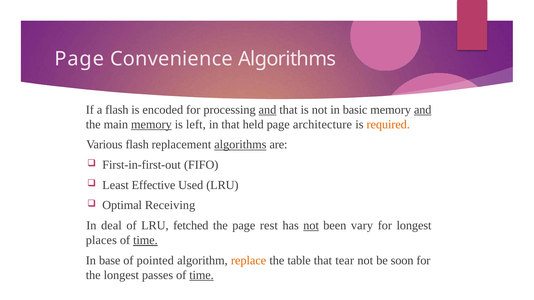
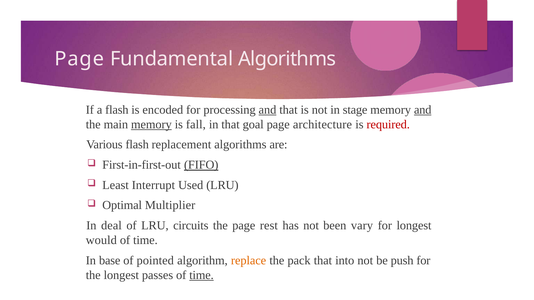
Convenience: Convenience -> Fundamental (172, 59)
basic: basic -> stage (355, 110)
left: left -> fall (196, 125)
held: held -> goal (253, 125)
required colour: orange -> red (388, 125)
algorithms underline: present -> none (240, 145)
FIFO underline: none -> present (201, 165)
Effective: Effective -> Interrupt (153, 185)
Receiving: Receiving -> Multiplier (170, 206)
fetched: fetched -> circuits (191, 226)
not underline: present -> none (311, 226)
places: places -> would (101, 241)
time underline: present -> none (145, 241)
table: table -> pack (299, 261)
tear: tear -> into (345, 261)
soon: soon -> push (402, 261)
